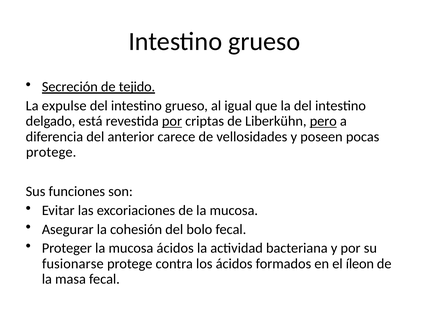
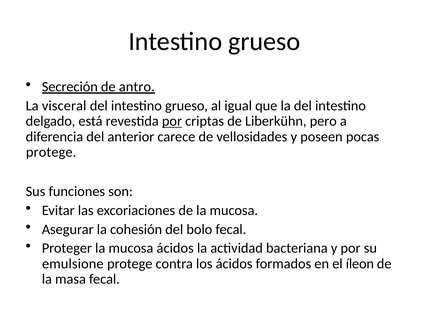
tejido: tejido -> antro (137, 87)
expulse: expulse -> visceral (64, 106)
pero underline: present -> none (323, 121)
fusionarse: fusionarse -> emulsione (73, 263)
